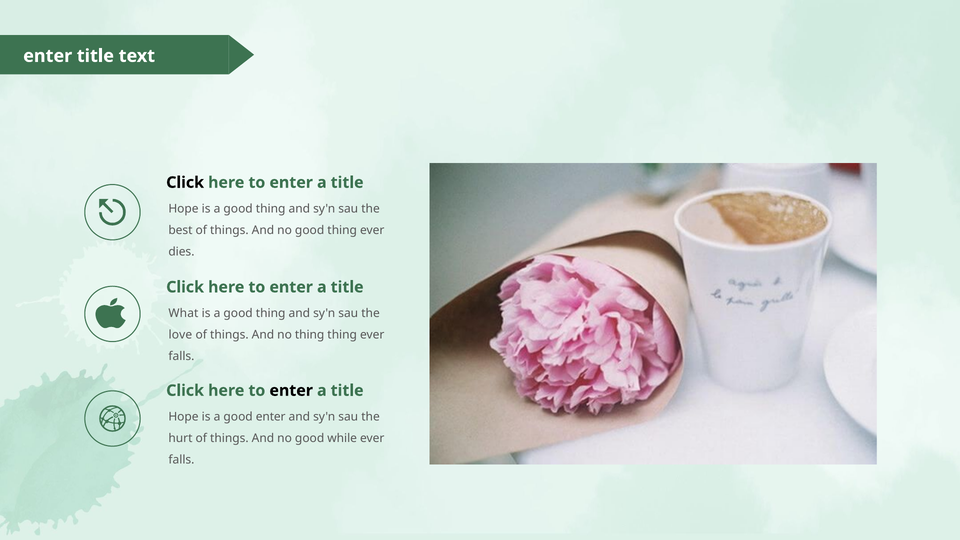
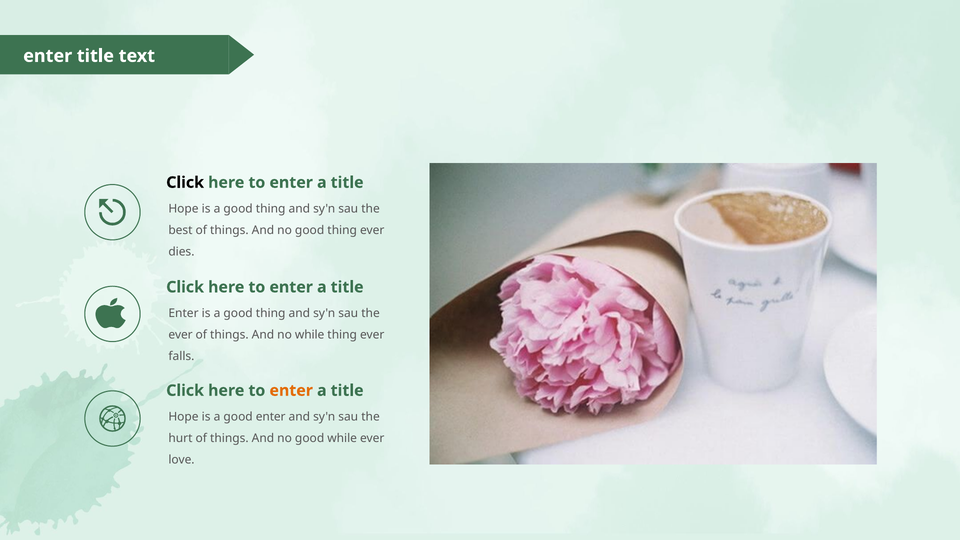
What: What -> Enter (183, 313)
love: love -> ever (180, 335)
no thing: thing -> while (310, 335)
enter colour: black -> orange (291, 391)
falls: falls -> love (181, 460)
